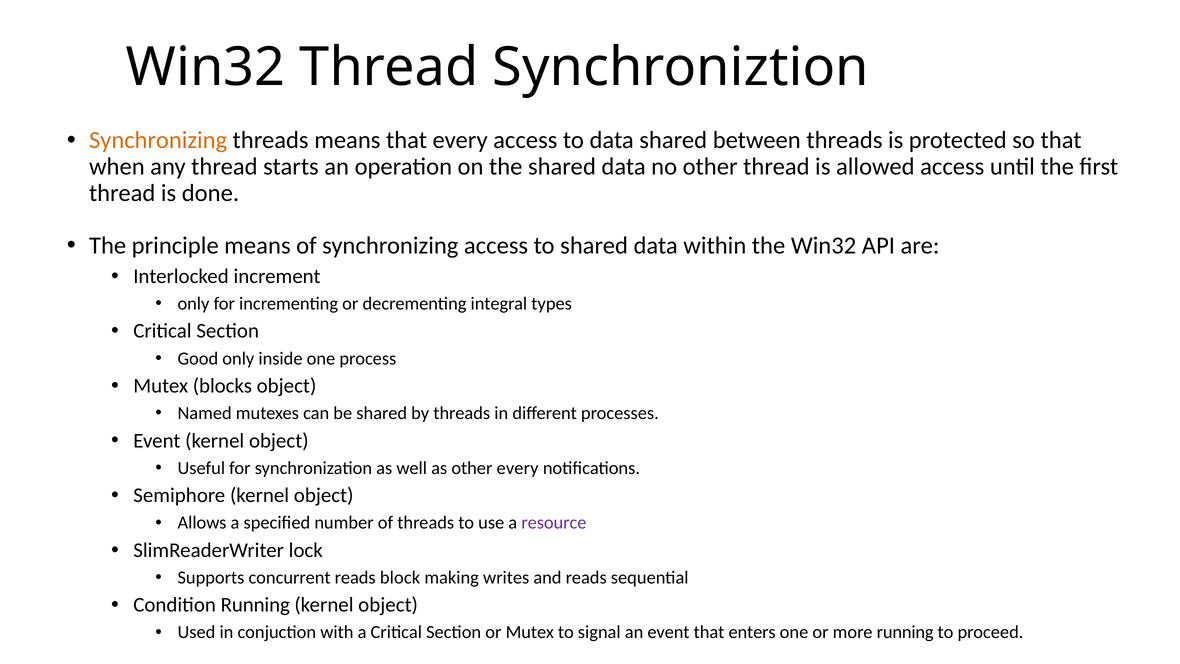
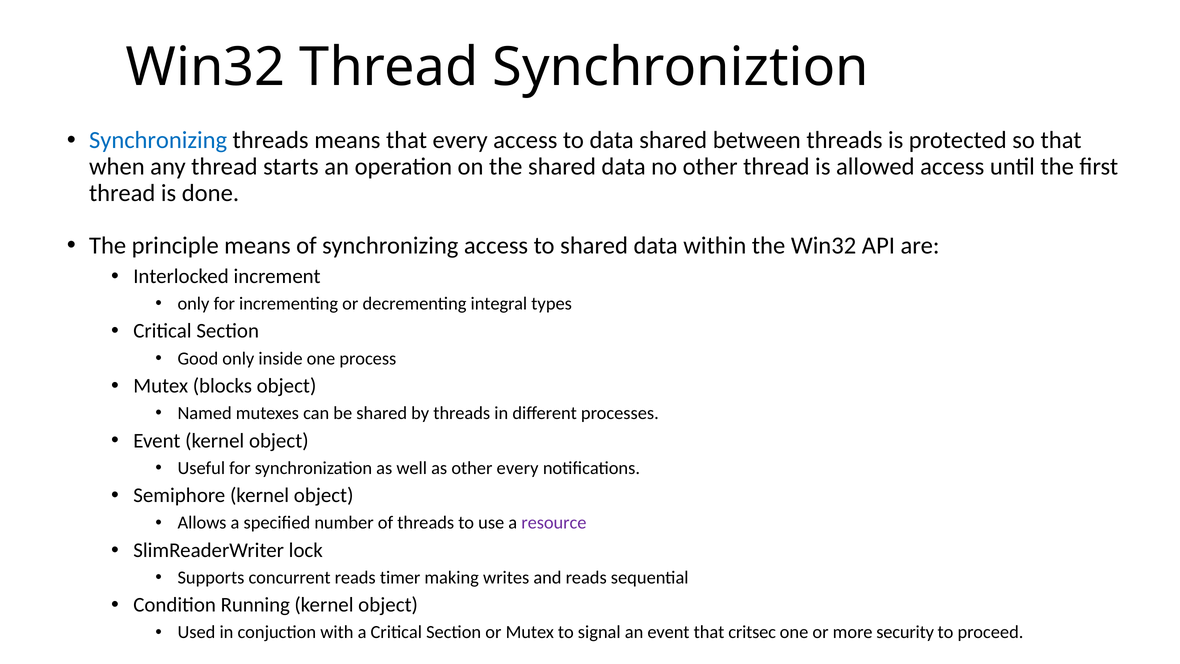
Synchronizing colour: orange -> blue (158, 140)
block: block -> timer (400, 577)
enters: enters -> critsec (752, 632)
more running: running -> security (905, 632)
